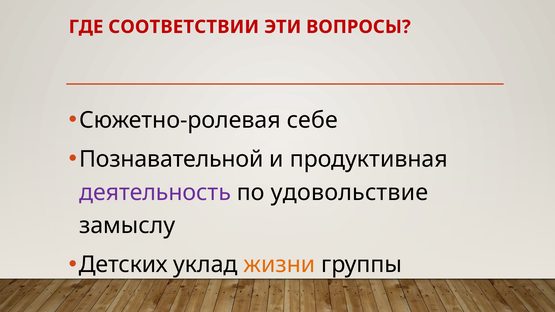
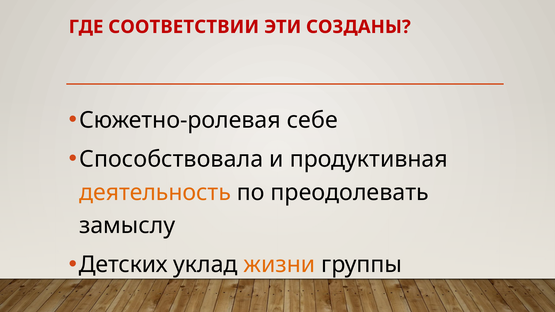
ВОПРОСЫ: ВОПРОСЫ -> СОЗДАНЫ (358, 27)
Познавательной: Познавательной -> Способствовала (171, 159)
деятельность colour: purple -> orange (155, 193)
удовольствие: удовольствие -> преодолевать (350, 193)
